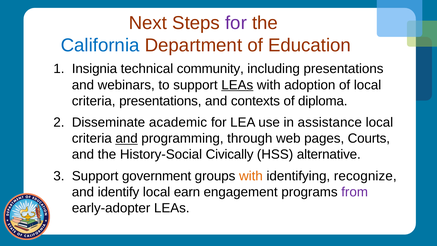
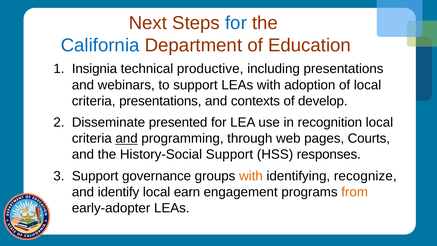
for colour: purple -> blue (236, 23)
community: community -> productive (210, 69)
LEAs underline: present -> none (237, 85)
diploma: diploma -> develop (323, 101)
academic: academic -> presented (178, 122)
assistance: assistance -> recognition (330, 122)
History-Social Civically: Civically -> Support (229, 154)
alternative: alternative -> responses (329, 154)
government: government -> governance (157, 176)
from colour: purple -> orange (355, 192)
